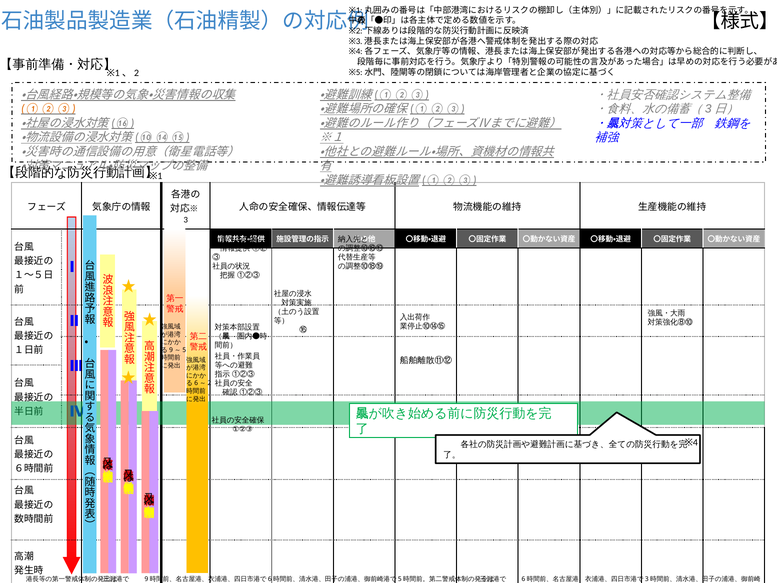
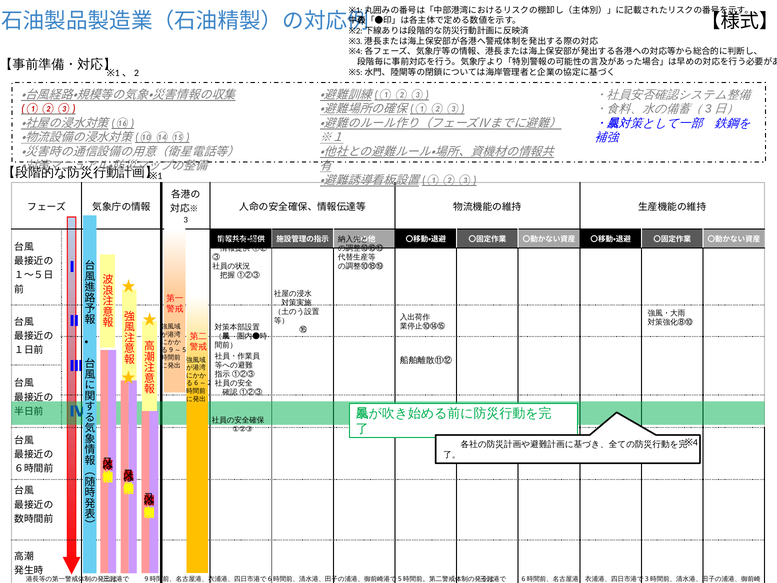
①②③ colour: orange -> red (48, 109)
